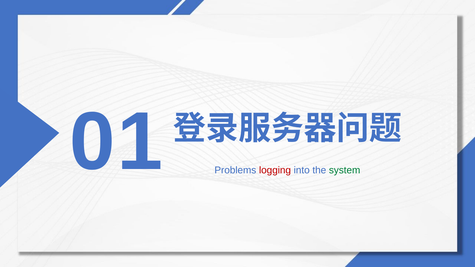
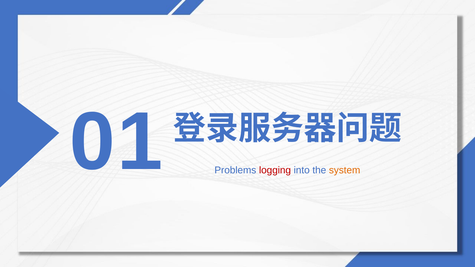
system colour: green -> orange (345, 170)
